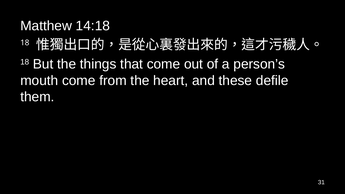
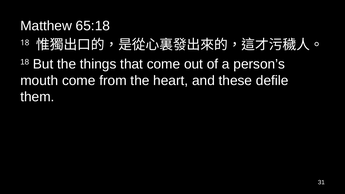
14:18: 14:18 -> 65:18 (93, 26)
